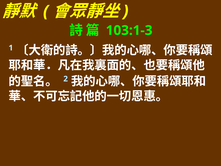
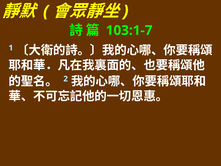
103:1-3: 103:1-3 -> 103:1-7 (129, 30)
